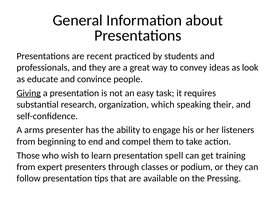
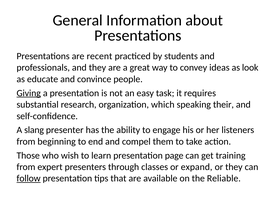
arms: arms -> slang (34, 130)
spell: spell -> page (174, 155)
podium: podium -> expand (197, 167)
follow underline: none -> present (29, 178)
Pressing: Pressing -> Reliable (224, 178)
